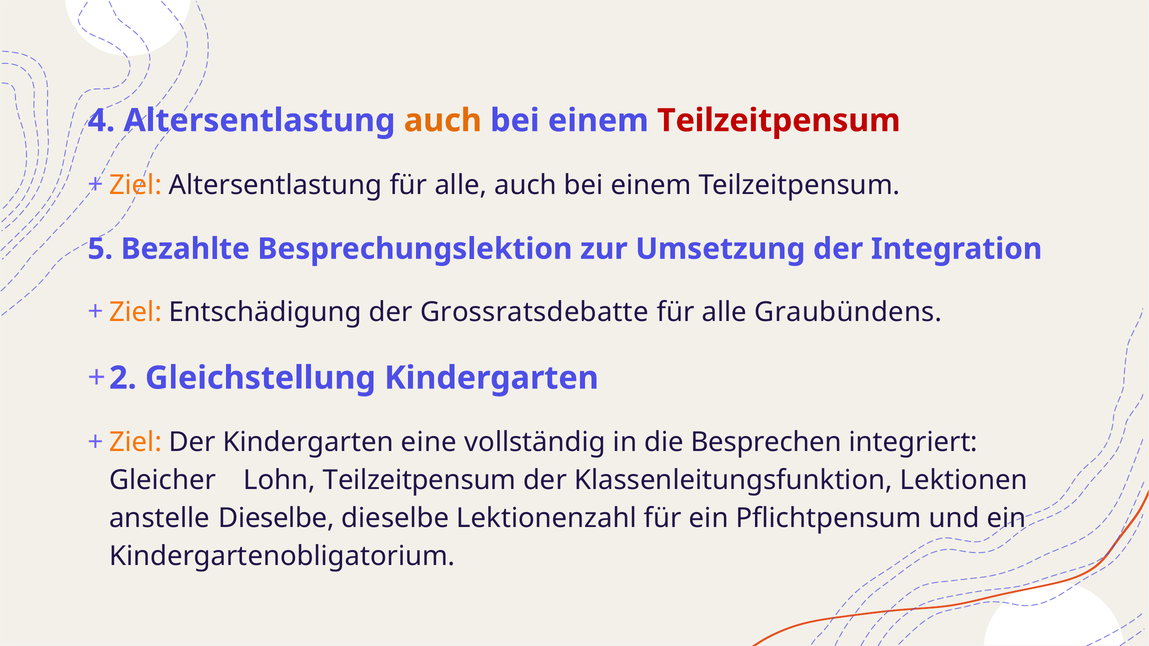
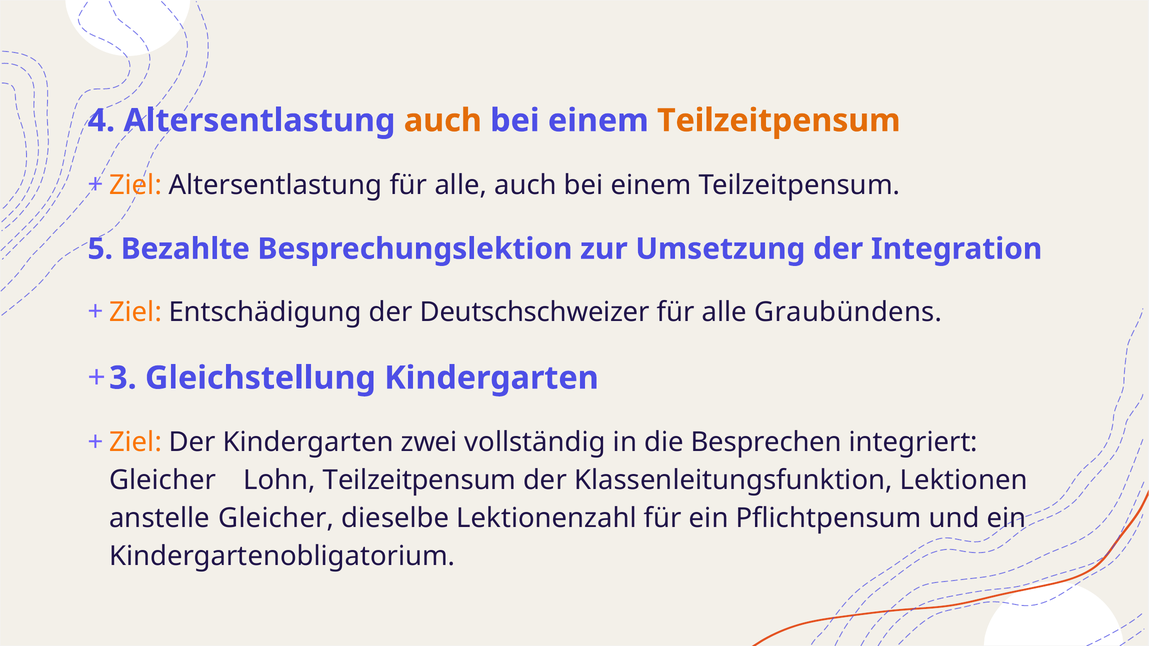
Teilzeitpensum colour: red -> orange (779, 121)
Grossratsdebatte: Grossratsdebatte -> Deutschschweizer (535, 312)
2: 2 -> 3 (123, 378)
eine: eine -> zwei (429, 443)
anstelle Dieselbe: Dieselbe -> Gleicher (276, 518)
